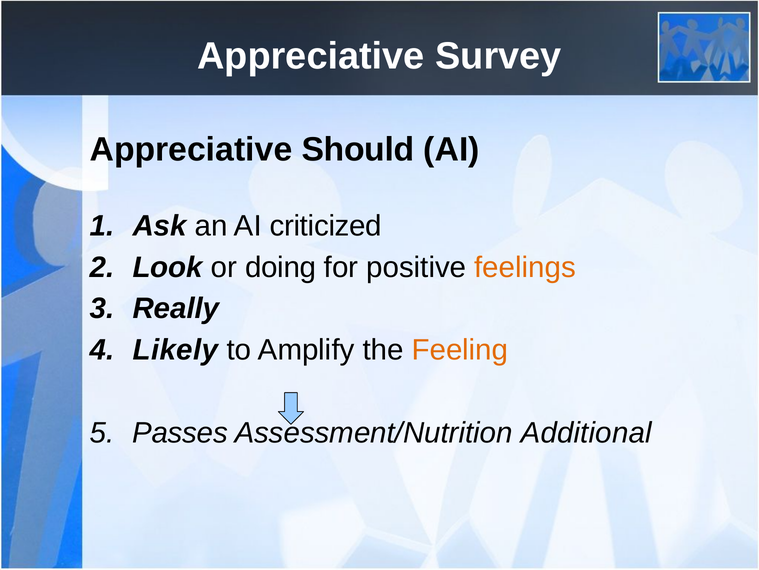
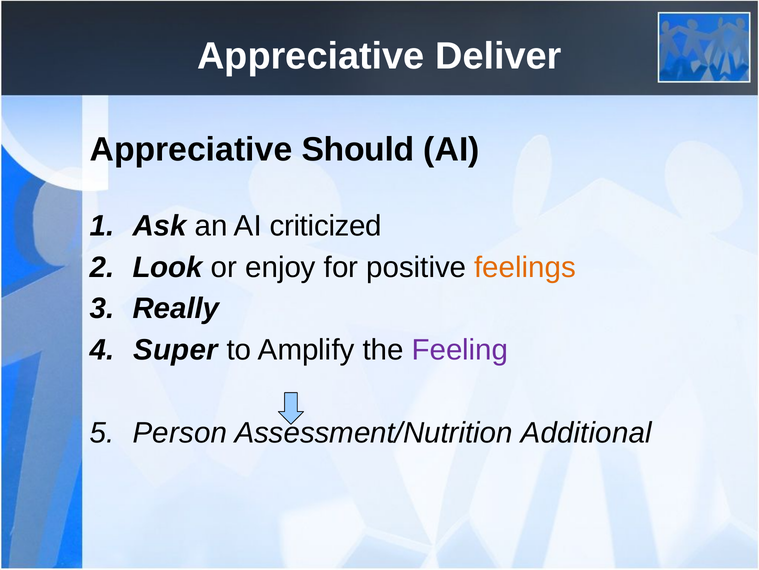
Survey: Survey -> Deliver (498, 56)
doing: doing -> enjoy (281, 267)
Likely: Likely -> Super (175, 350)
Feeling colour: orange -> purple (460, 350)
Passes: Passes -> Person (180, 432)
